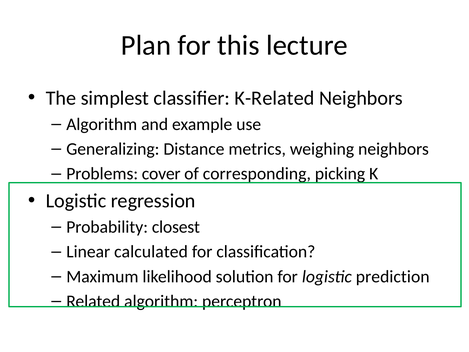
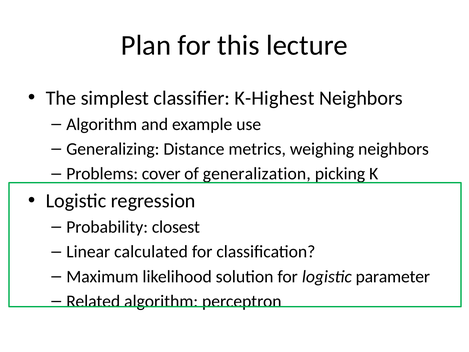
K-Related: K-Related -> K-Highest (274, 98)
corresponding: corresponding -> generalization (257, 174)
prediction: prediction -> parameter (393, 276)
